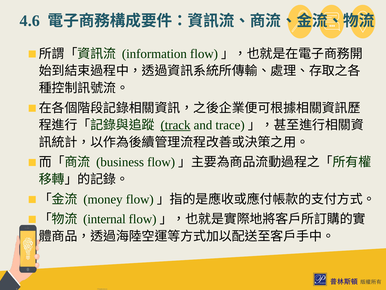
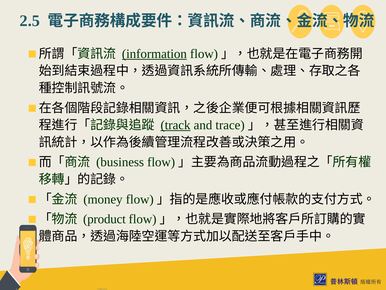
4.6: 4.6 -> 2.5 (30, 21)
information underline: none -> present (154, 54)
internal: internal -> product (104, 219)
